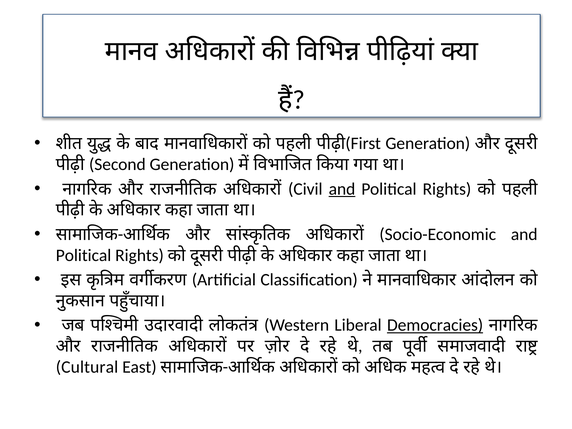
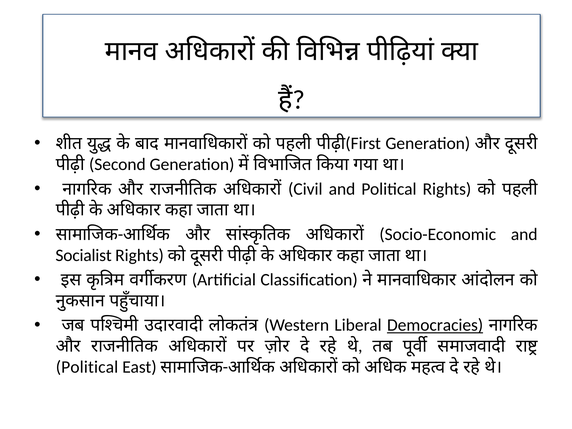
and underline: present -> none (342, 189)
Political: Political -> Socialist (84, 255)
Cultural: Cultural -> Political (87, 367)
